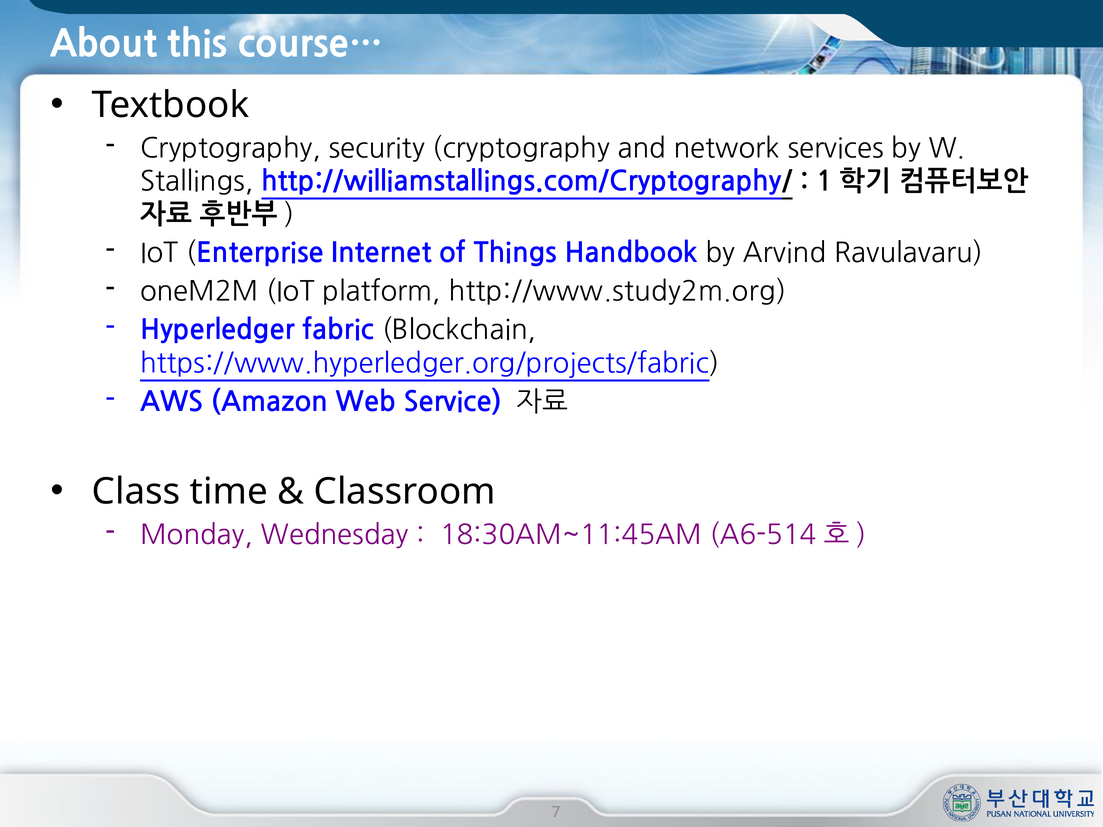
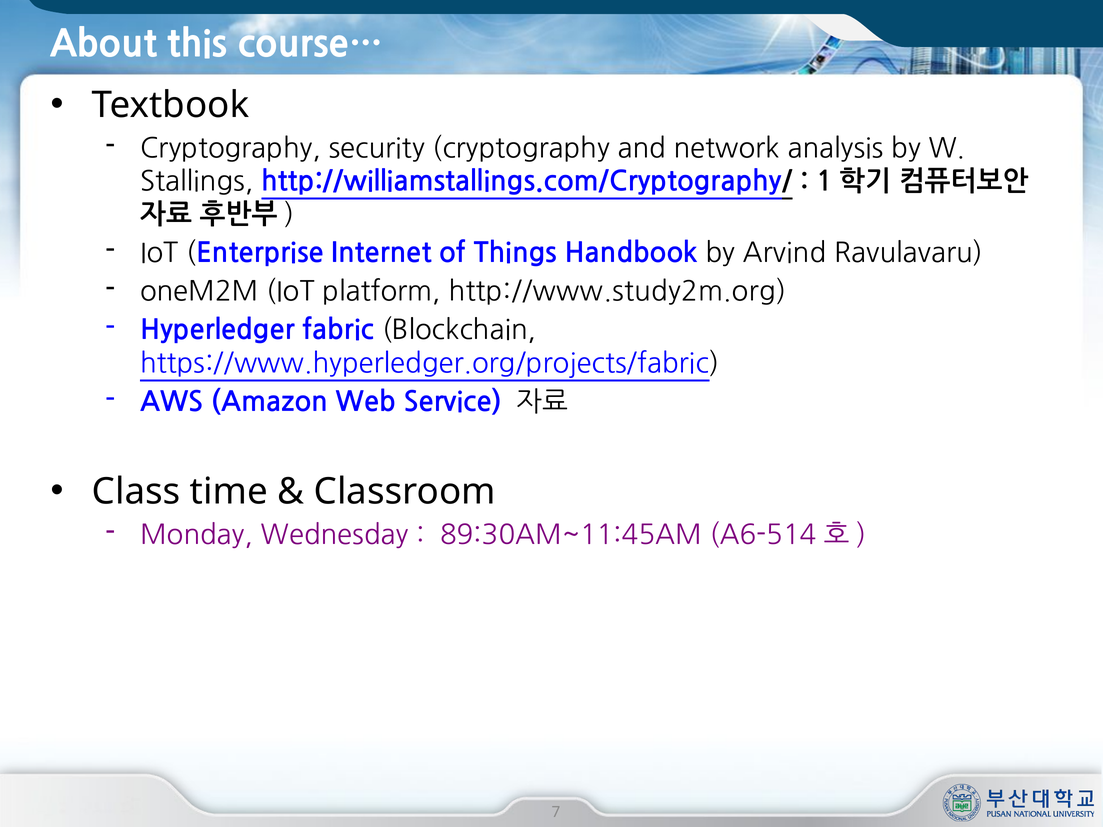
services: services -> analysis (836, 148)
18:30AM~11:45AM: 18:30AM~11:45AM -> 89:30AM~11:45AM (571, 535)
